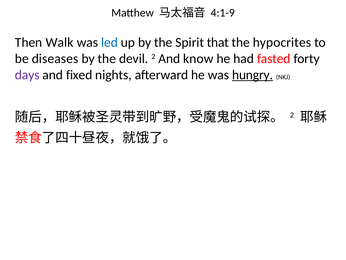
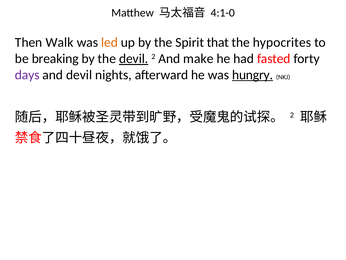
4:1-9: 4:1-9 -> 4:1-0 (223, 13)
led colour: blue -> orange (109, 42)
diseases: diseases -> breaking (55, 59)
devil underline: none -> present (134, 59)
know: know -> make (198, 59)
and fixed: fixed -> devil (79, 75)
